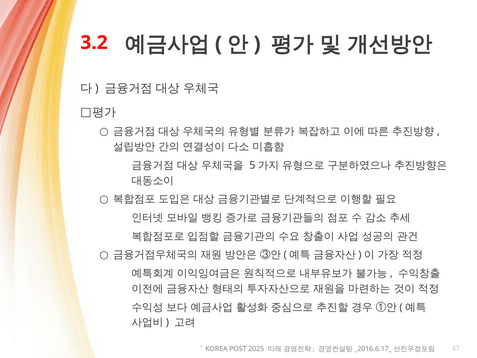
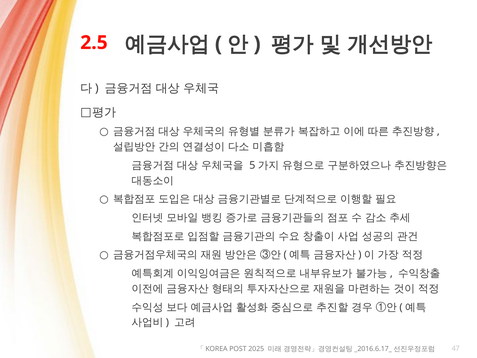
3.2: 3.2 -> 2.5 (94, 43)
